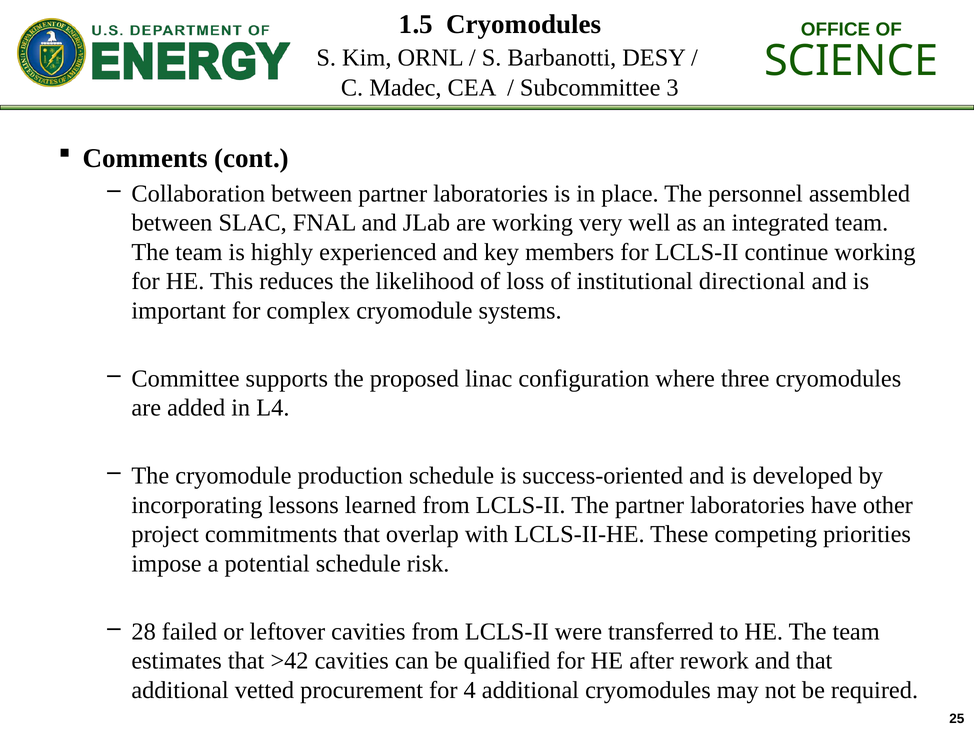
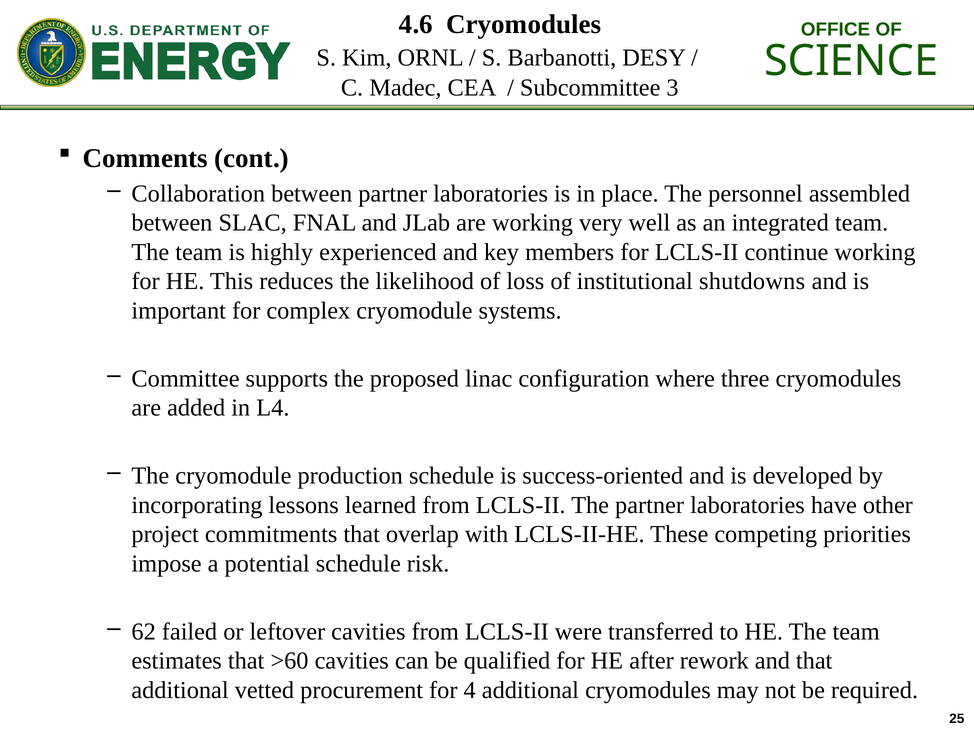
1.5: 1.5 -> 4.6 (416, 25)
directional: directional -> shutdowns (752, 281)
28: 28 -> 62 (144, 632)
>42: >42 -> >60 (290, 661)
